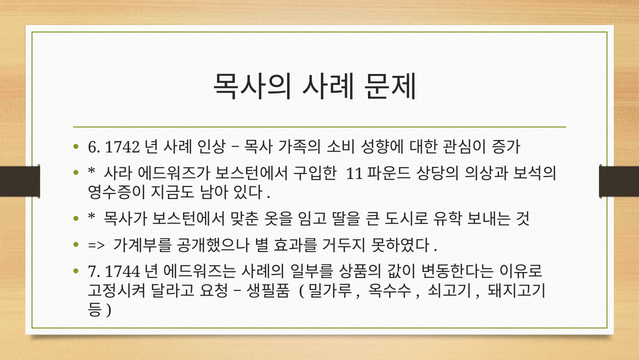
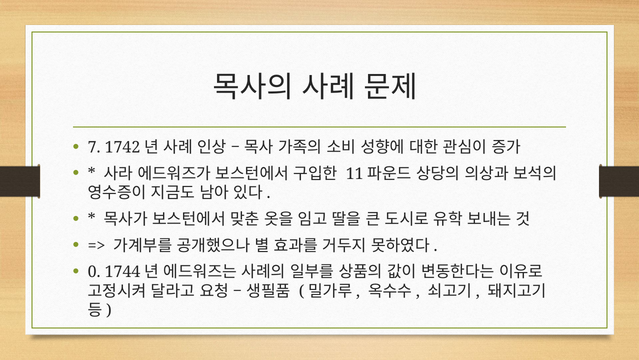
6: 6 -> 7 (94, 147)
7: 7 -> 0 (94, 272)
